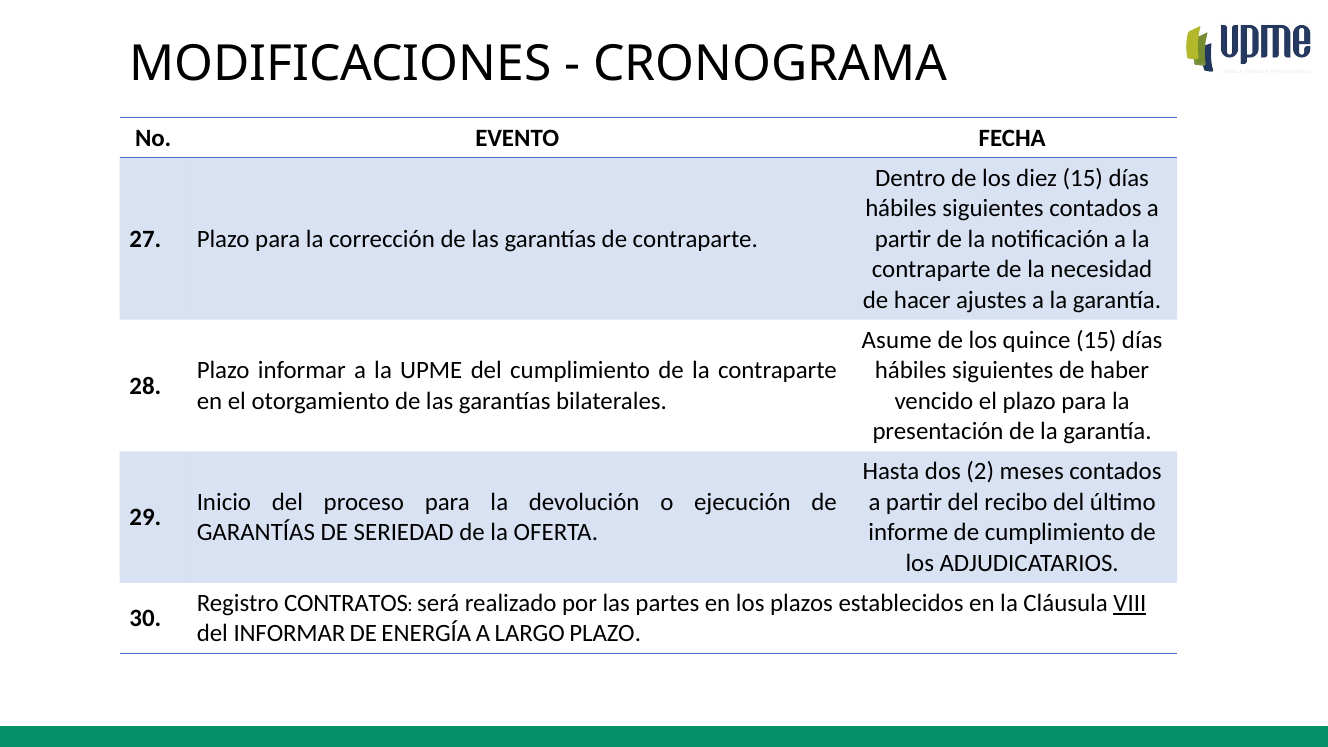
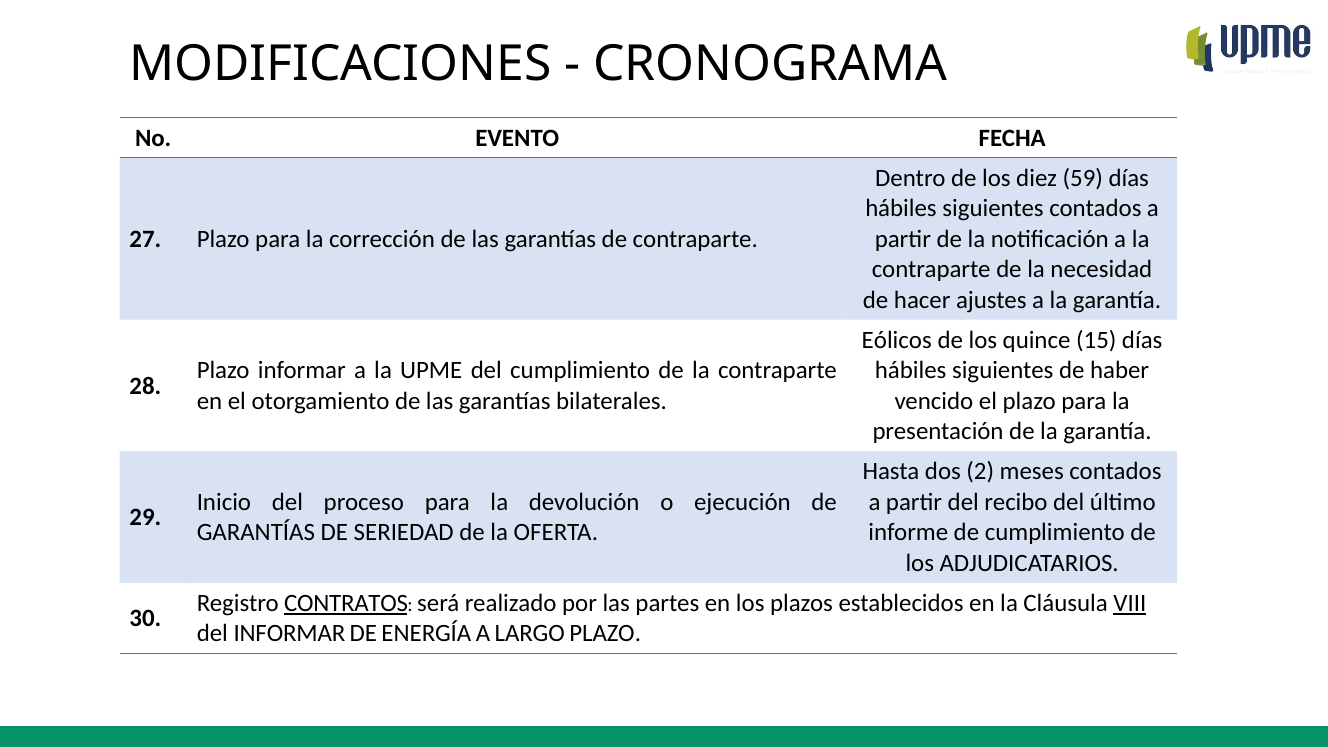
diez 15: 15 -> 59 (1083, 178)
Asume: Asume -> Eólicos (897, 340)
CONTRATOS underline: none -> present (346, 603)
